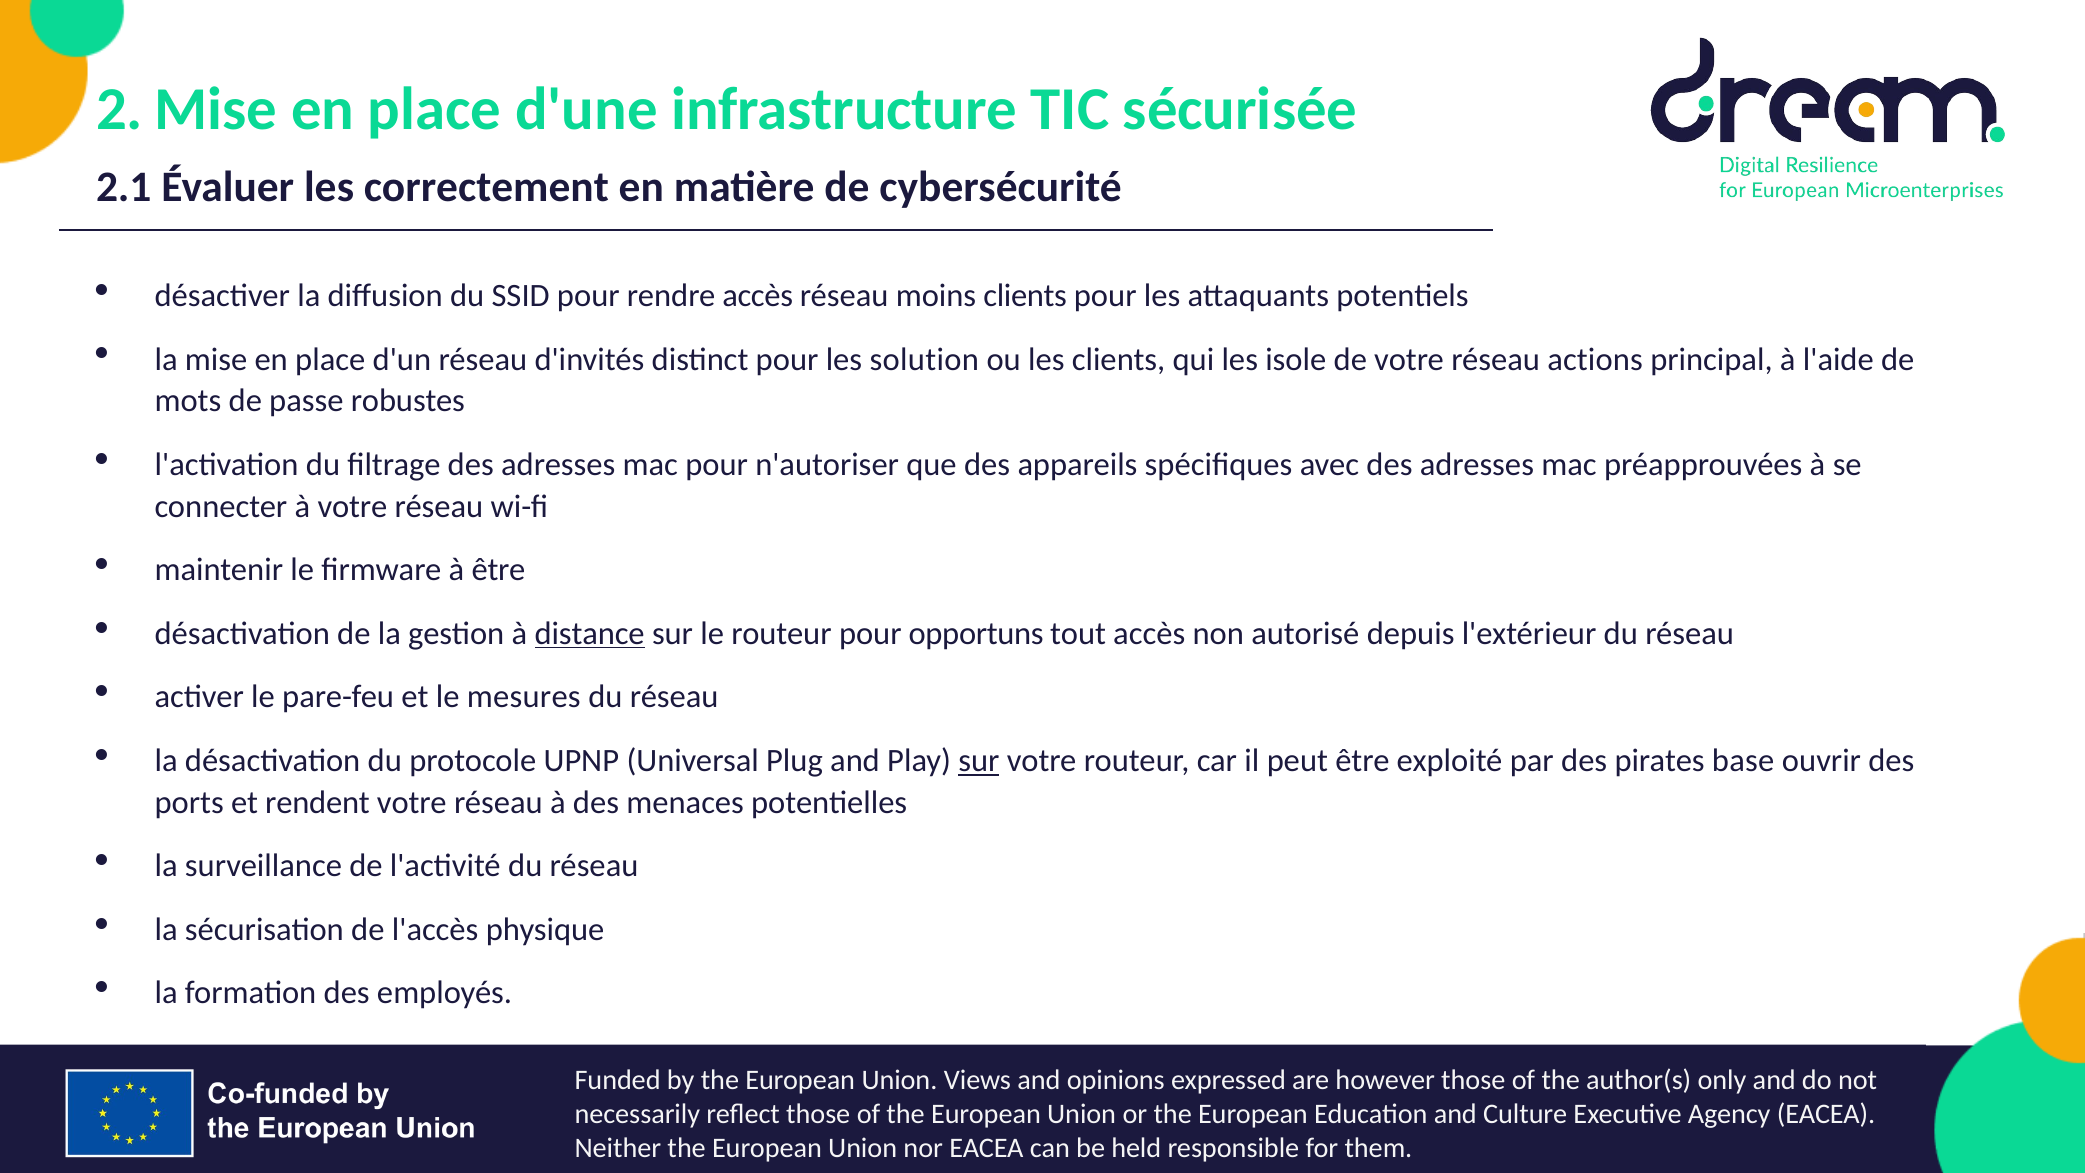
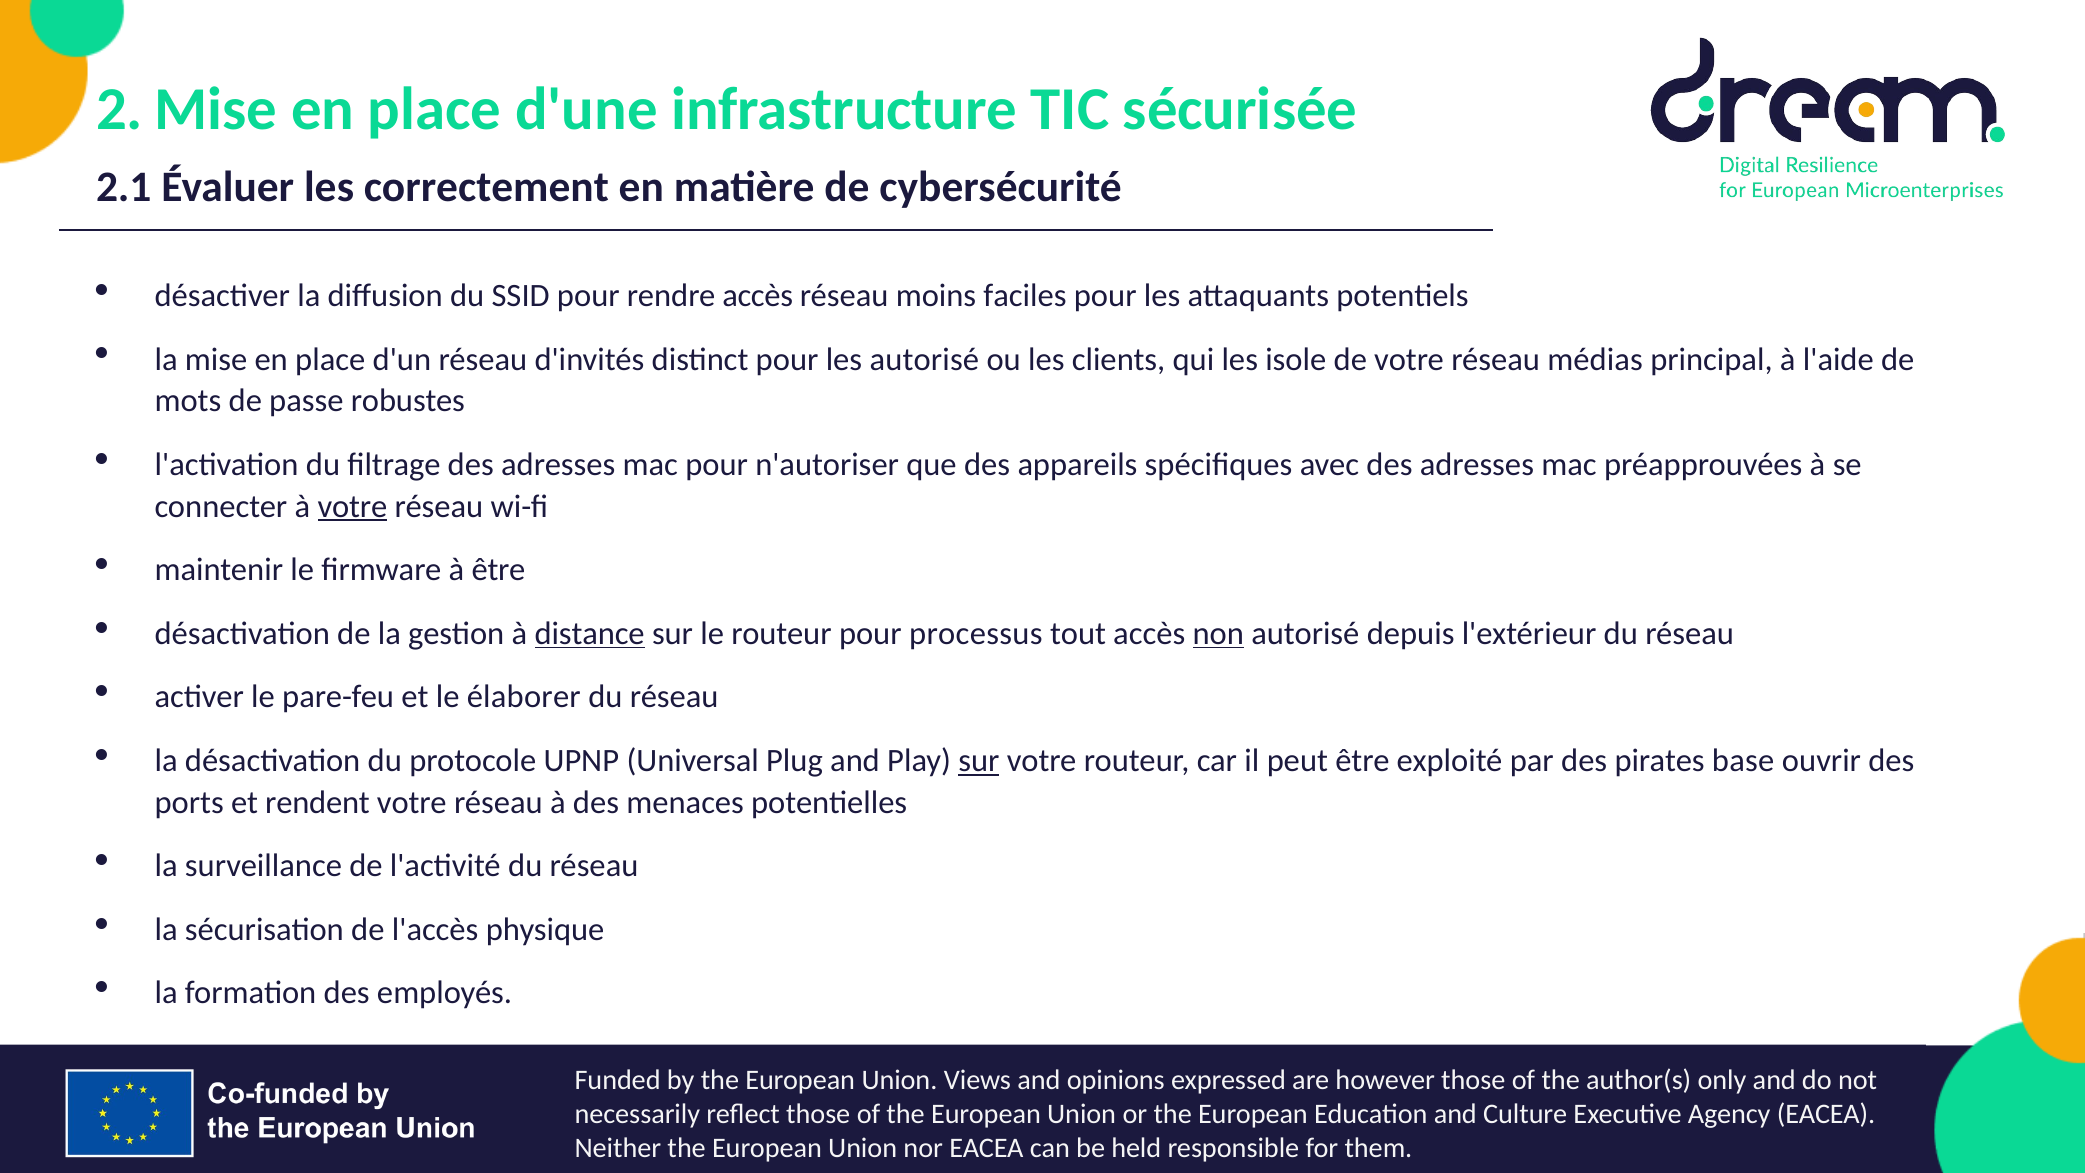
moins clients: clients -> faciles (1025, 296)
les solution: solution -> autorisé (924, 359)
actions: actions -> médias (1595, 359)
votre underline: none -> present (352, 506)
opportuns: opportuns -> processus (976, 633)
non underline: none -> present (1218, 633)
mesures: mesures -> élaborer (524, 697)
